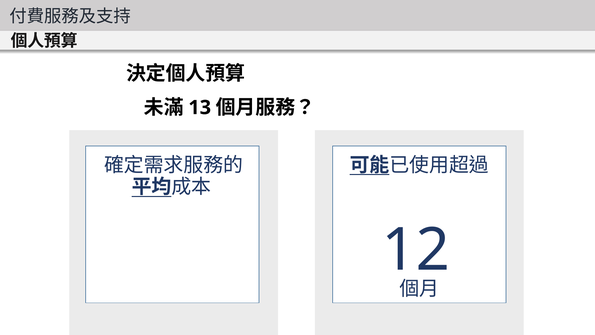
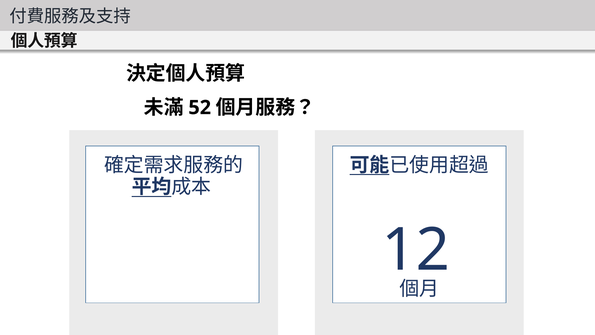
13: 13 -> 52 (200, 107)
